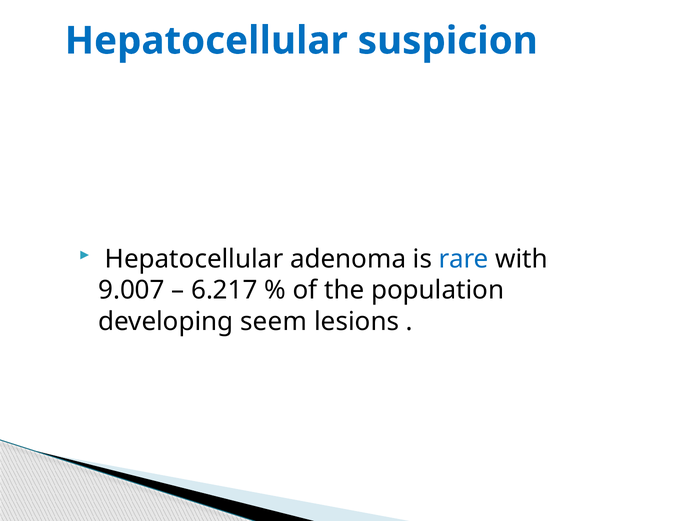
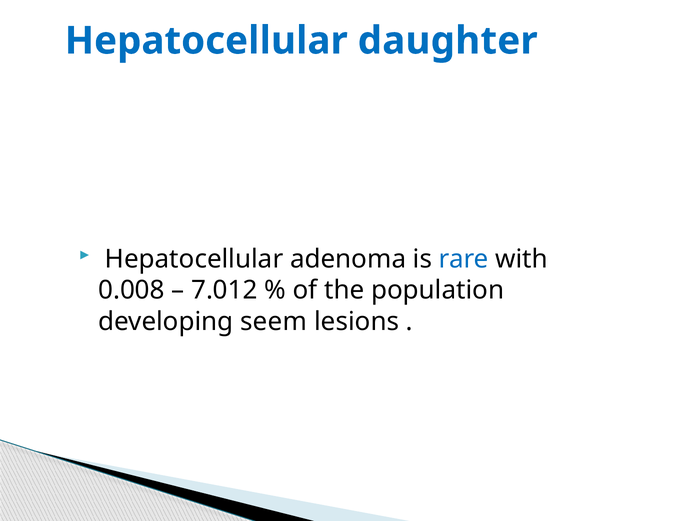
suspicion: suspicion -> daughter (448, 41)
9.007: 9.007 -> 0.008 (131, 290)
6.217: 6.217 -> 7.012 (224, 290)
